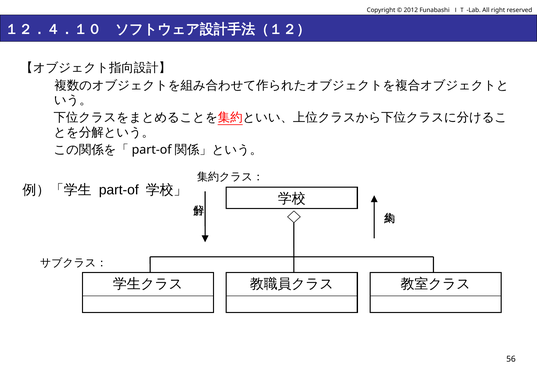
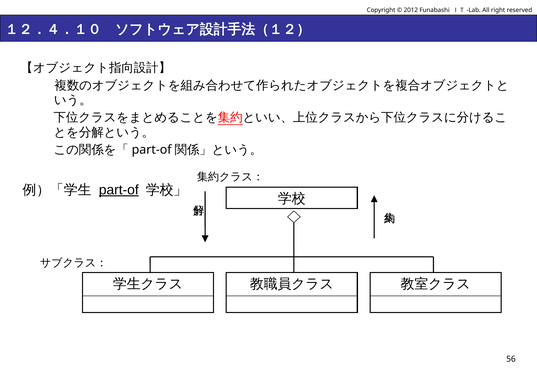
part-of underline: none -> present (119, 190)
